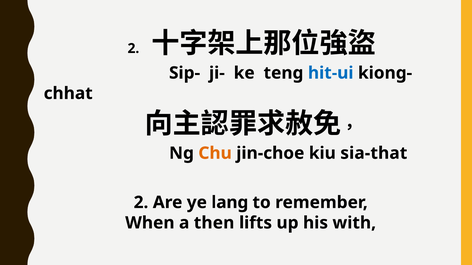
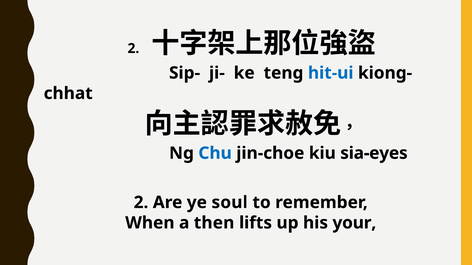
Chu colour: orange -> blue (215, 153)
sia-that: sia-that -> sia-eyes (374, 153)
lang: lang -> soul (230, 203)
with: with -> your (354, 223)
